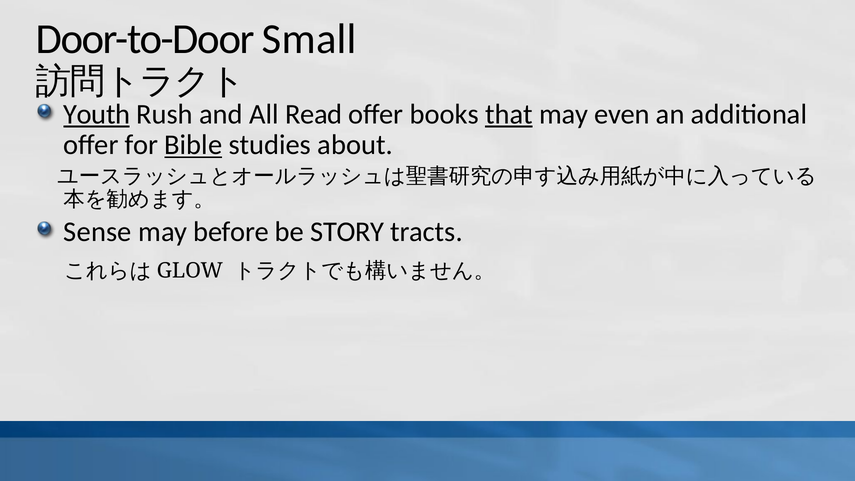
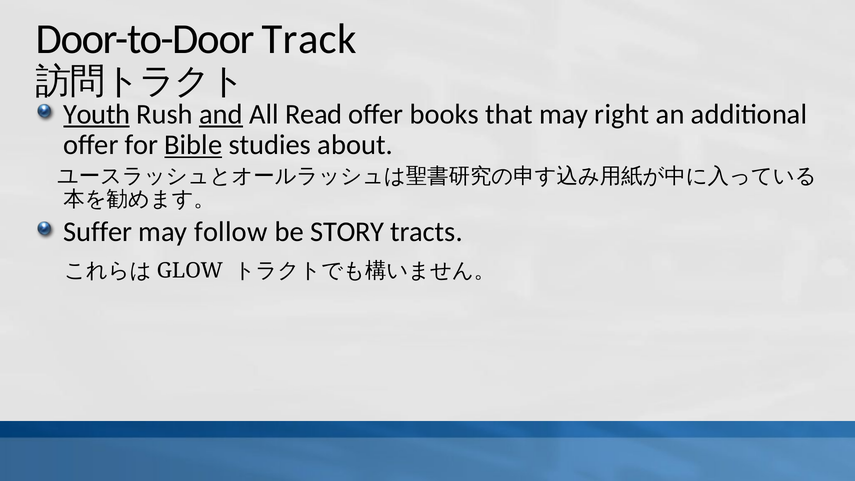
Small: Small -> Track (309, 39)
and underline: none -> present (221, 114)
that underline: present -> none (509, 114)
even: even -> right (622, 114)
Sense: Sense -> Suffer (98, 232)
before: before -> follow (231, 232)
